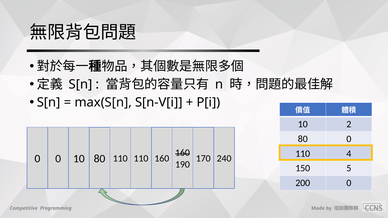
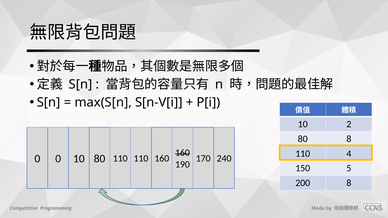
80 0: 0 -> 8 (349, 139)
200 0: 0 -> 8 (349, 183)
